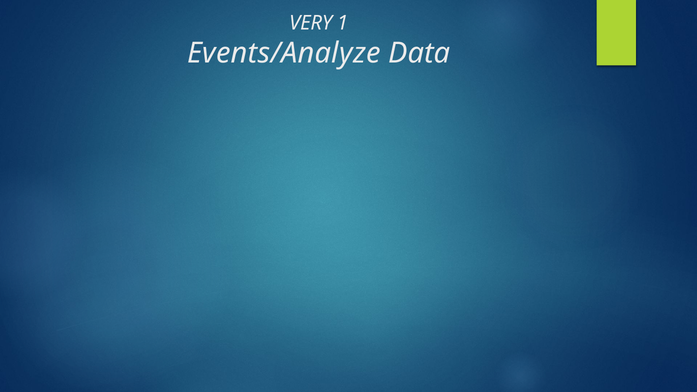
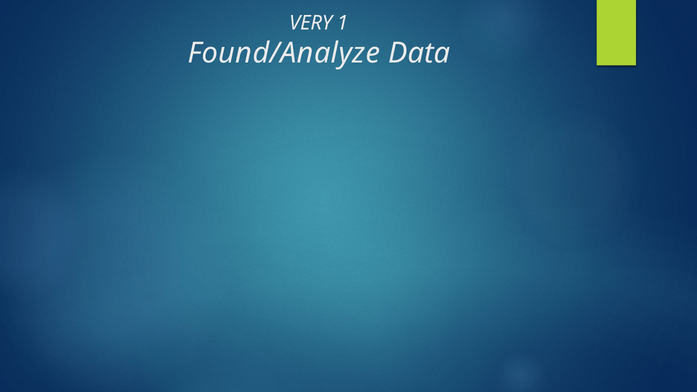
Events/Analyze: Events/Analyze -> Found/Analyze (284, 53)
